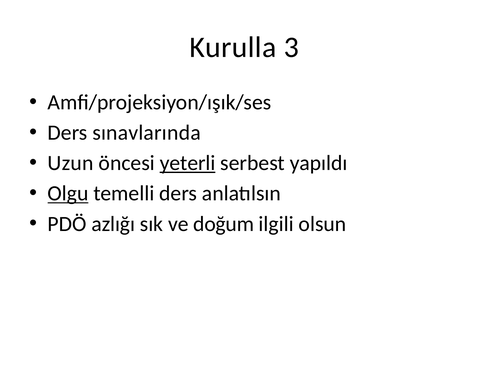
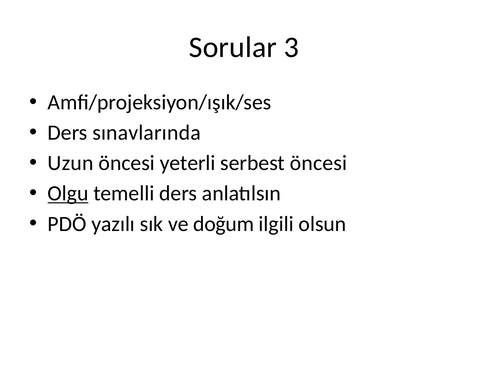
Kurulla: Kurulla -> Sorular (233, 47)
yeterli underline: present -> none (188, 163)
serbest yapıldı: yapıldı -> öncesi (318, 163)
azlığı: azlığı -> yazılı (113, 224)
